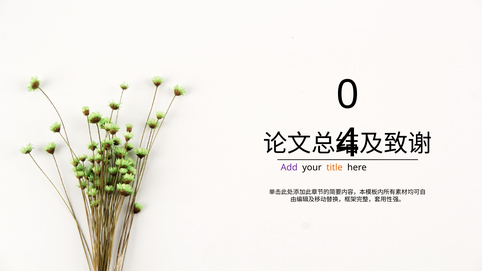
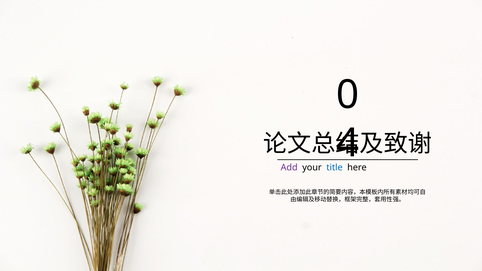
title colour: orange -> blue (334, 168)
